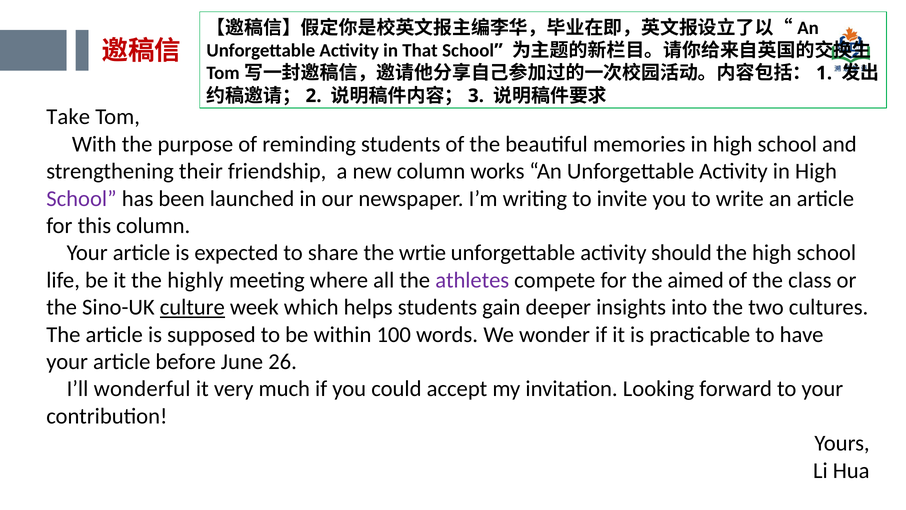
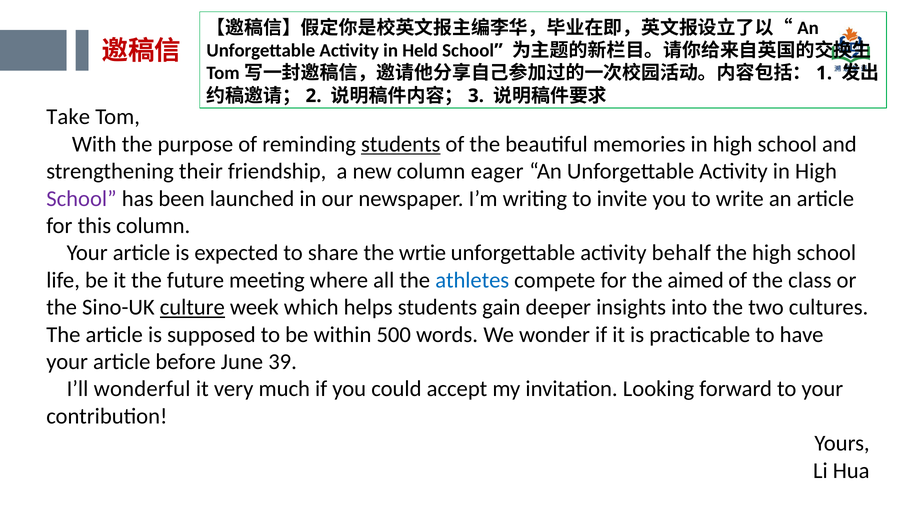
That: That -> Held (420, 50)
students underline: none -> present (401, 144)
works: works -> eager (497, 171)
should: should -> behalf (681, 253)
highly: highly -> future (195, 280)
athletes colour: purple -> blue (472, 280)
100: 100 -> 500 (394, 334)
26: 26 -> 39 (283, 362)
